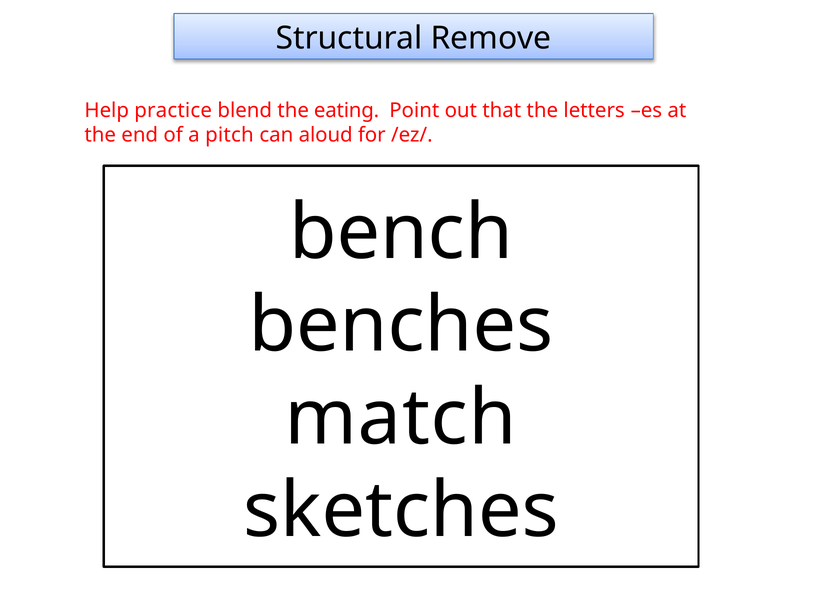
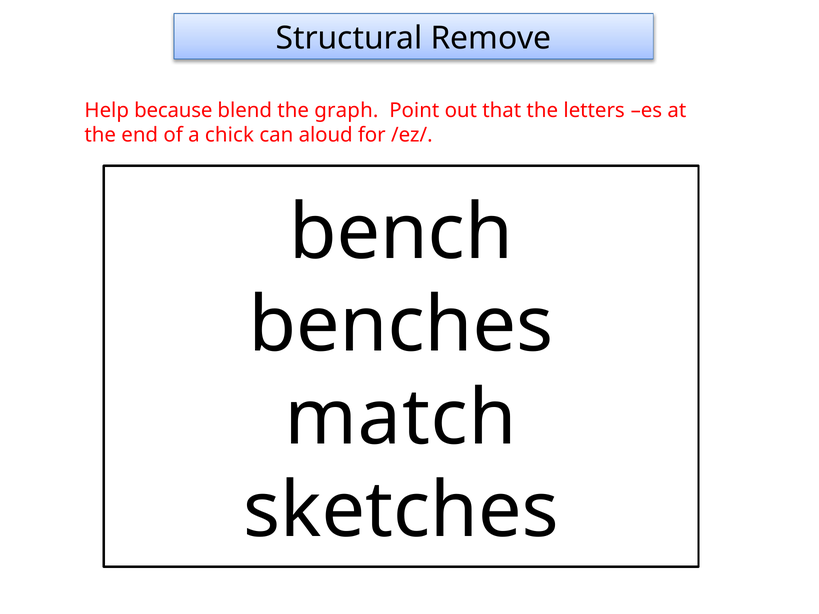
practice: practice -> because (173, 111)
eating: eating -> graph (346, 111)
pitch: pitch -> chick (229, 135)
